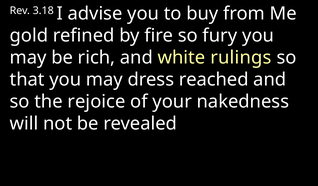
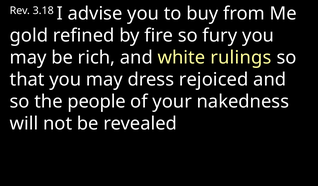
reached: reached -> rejoiced (214, 80)
rejoice: rejoice -> people (97, 102)
